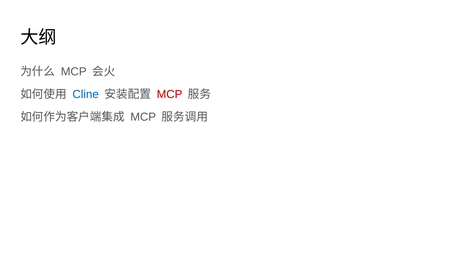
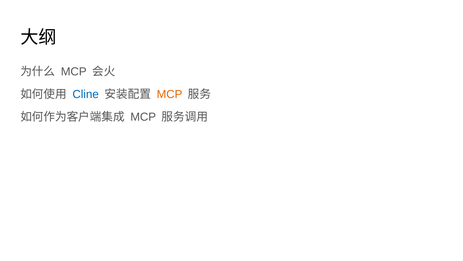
MCP colour: red -> orange (170, 94)
